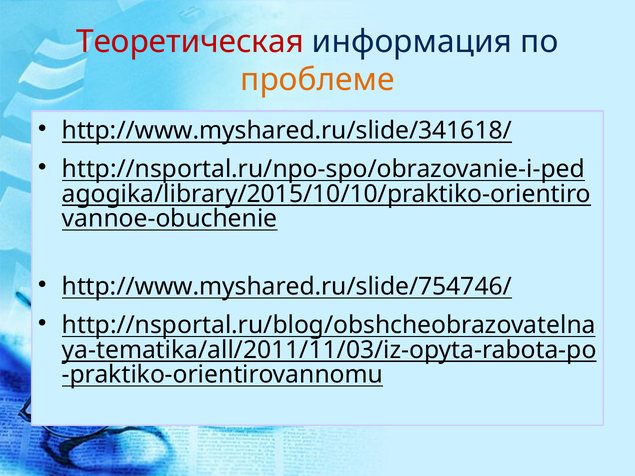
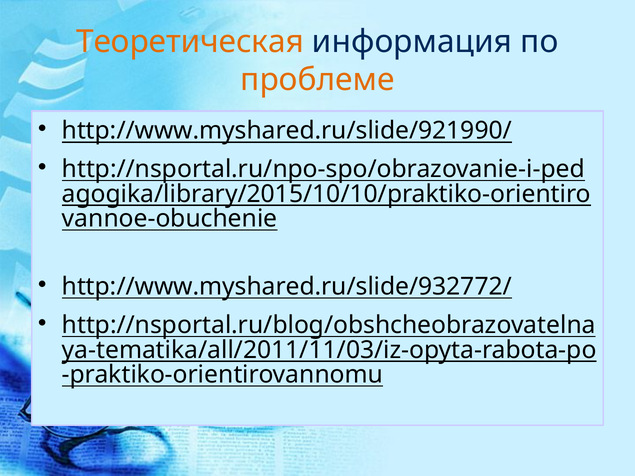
Теоретическая colour: red -> orange (190, 42)
http://www.myshared.ru/slide/341618/: http://www.myshared.ru/slide/341618/ -> http://www.myshared.ru/slide/921990/ (287, 131)
http://www.myshared.ru/slide/754746/: http://www.myshared.ru/slide/754746/ -> http://www.myshared.ru/slide/932772/ (287, 287)
